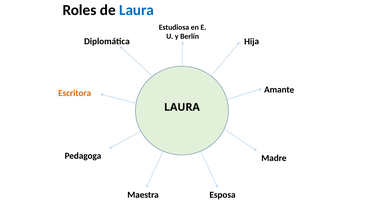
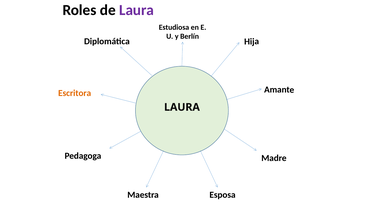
Laura colour: blue -> purple (137, 10)
